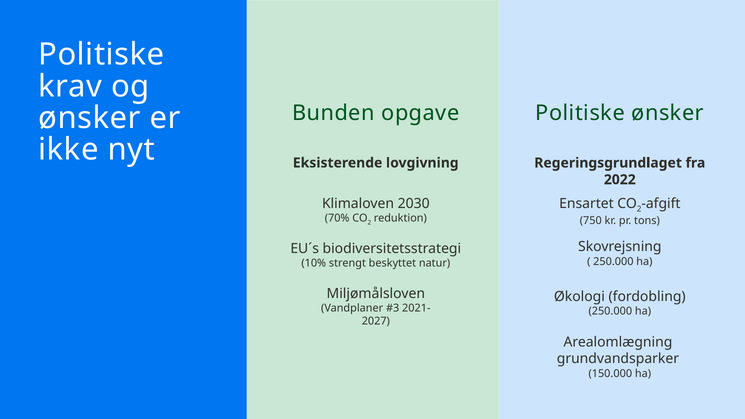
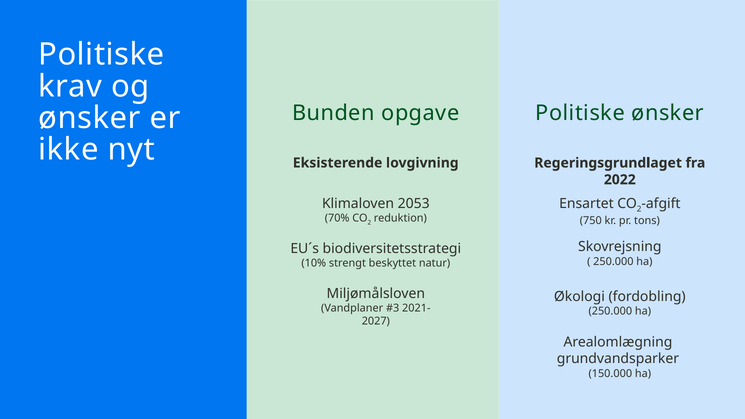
2030: 2030 -> 2053 (414, 204)
